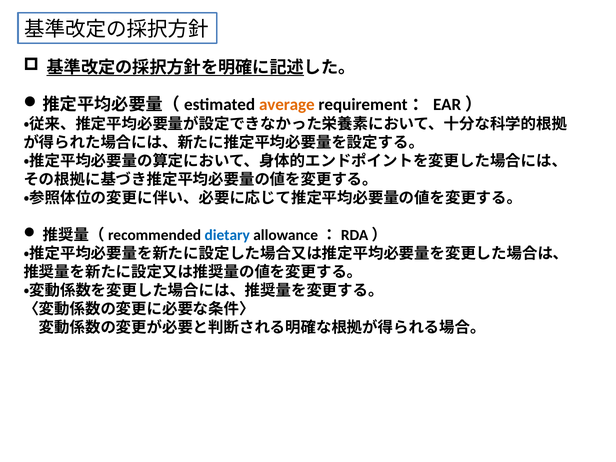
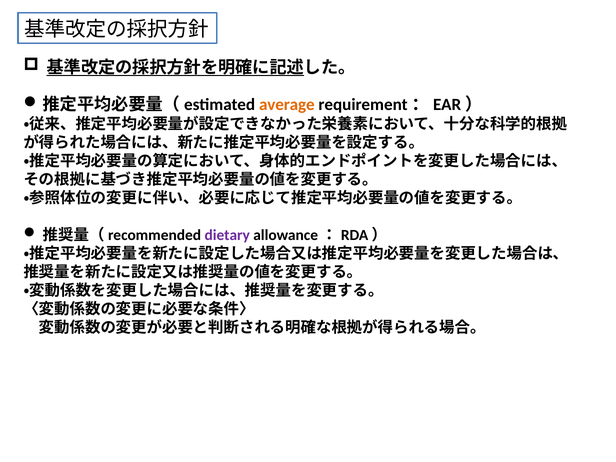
dietary colour: blue -> purple (227, 235)
